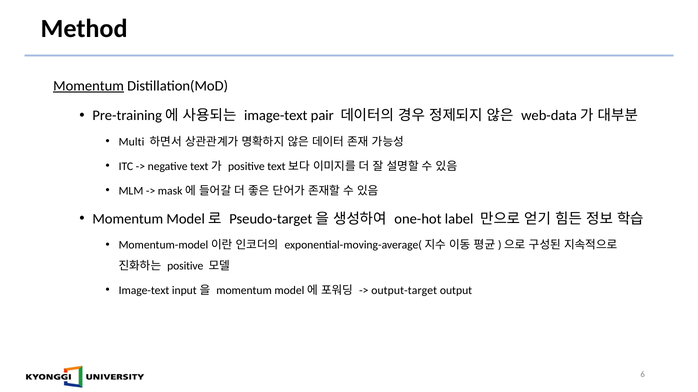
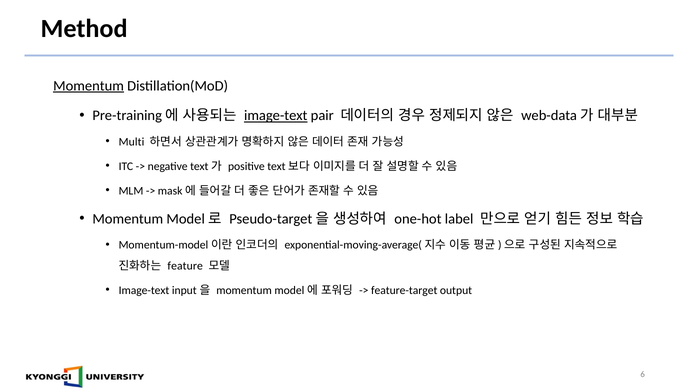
image-text underline: none -> present (276, 116)
positive: positive -> feature (185, 266)
output-target: output-target -> feature-target (404, 291)
